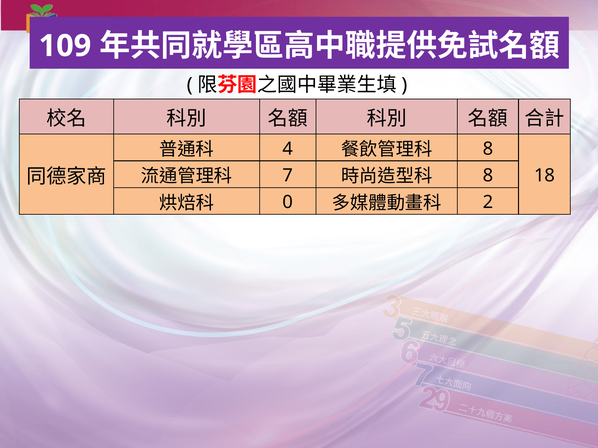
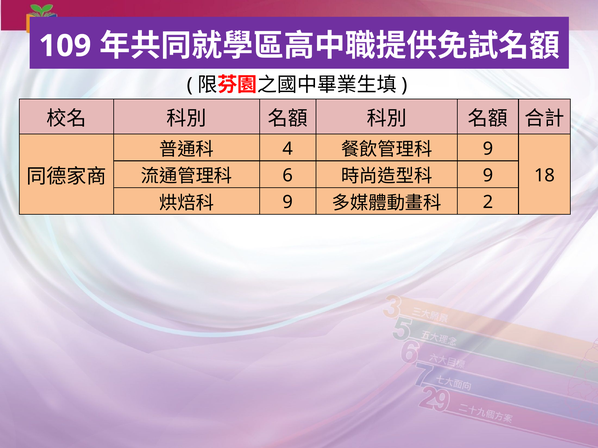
8: 8 -> 9 (488, 149)
7: 7 -> 6 (288, 176)
8: 8 -> 9 (488, 176)
0: 0 -> 9 (288, 202)
